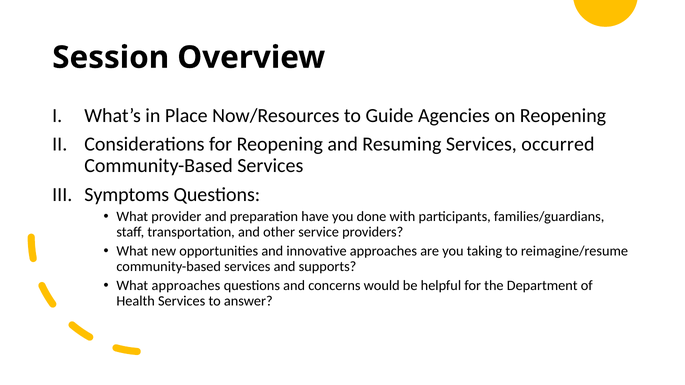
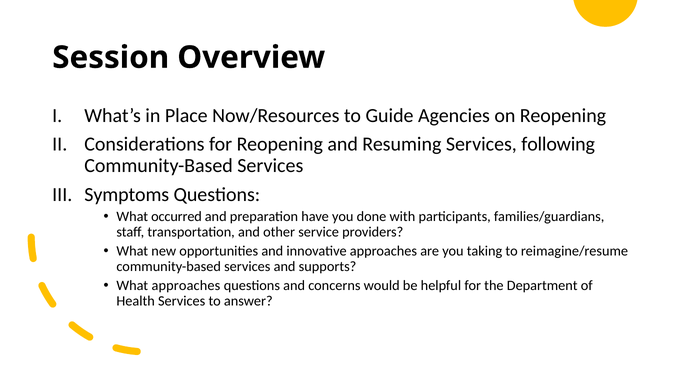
occurred: occurred -> following (558, 144)
provider: provider -> occurred (177, 217)
